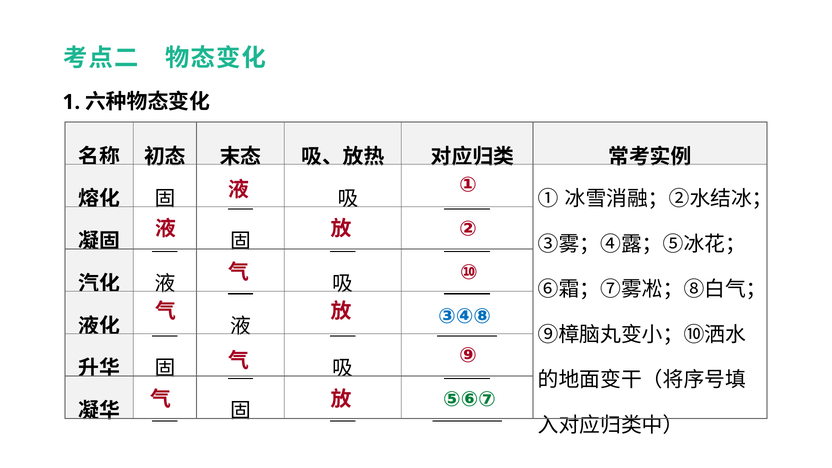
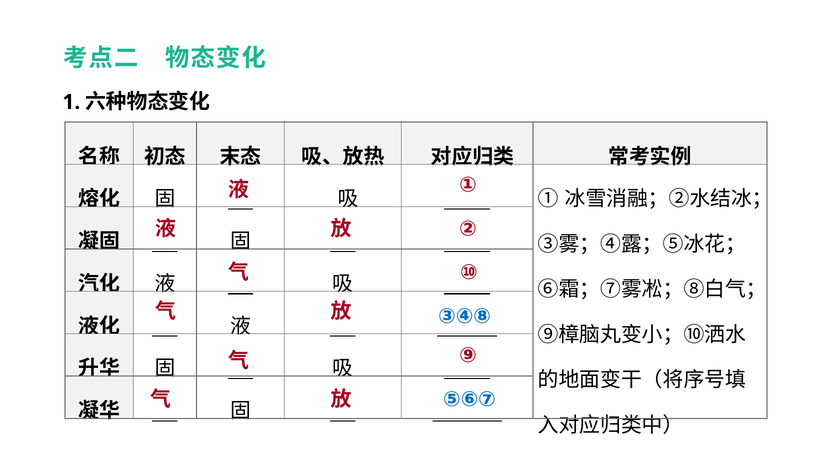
⑤⑥⑦ colour: green -> blue (469, 399)
